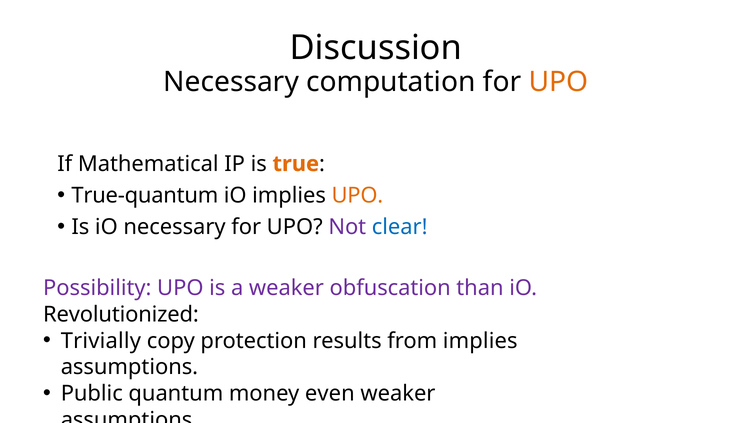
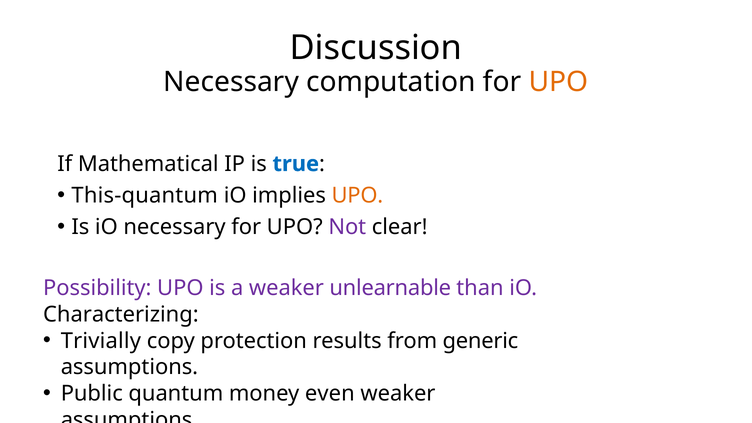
true colour: orange -> blue (296, 164)
True-quantum: True-quantum -> This-quantum (145, 195)
clear colour: blue -> black (400, 227)
obfuscation: obfuscation -> unlearnable (390, 288)
Revolutionized: Revolutionized -> Characterizing (121, 315)
from implies: implies -> generic (480, 341)
